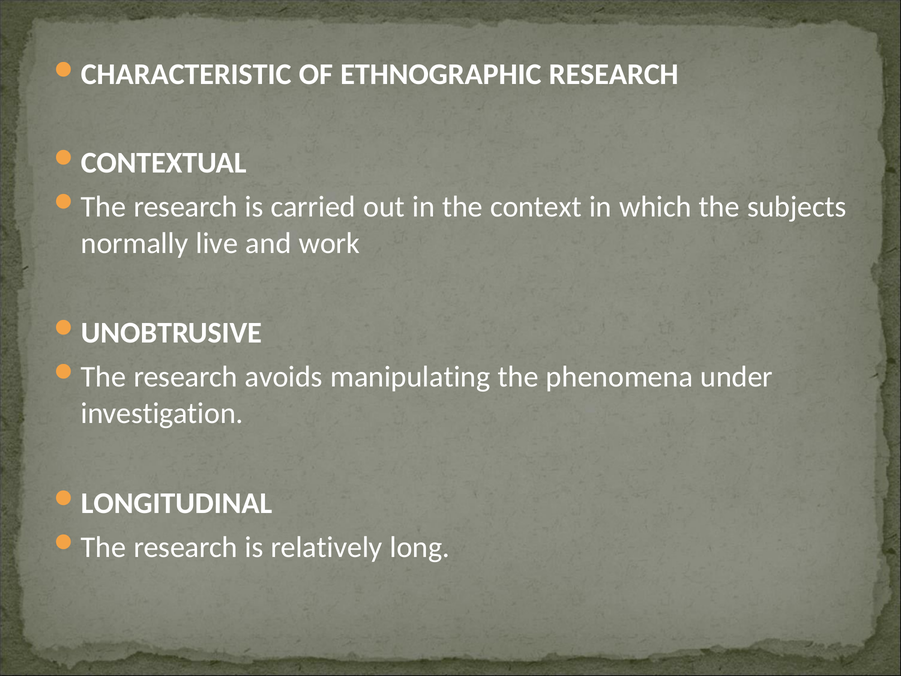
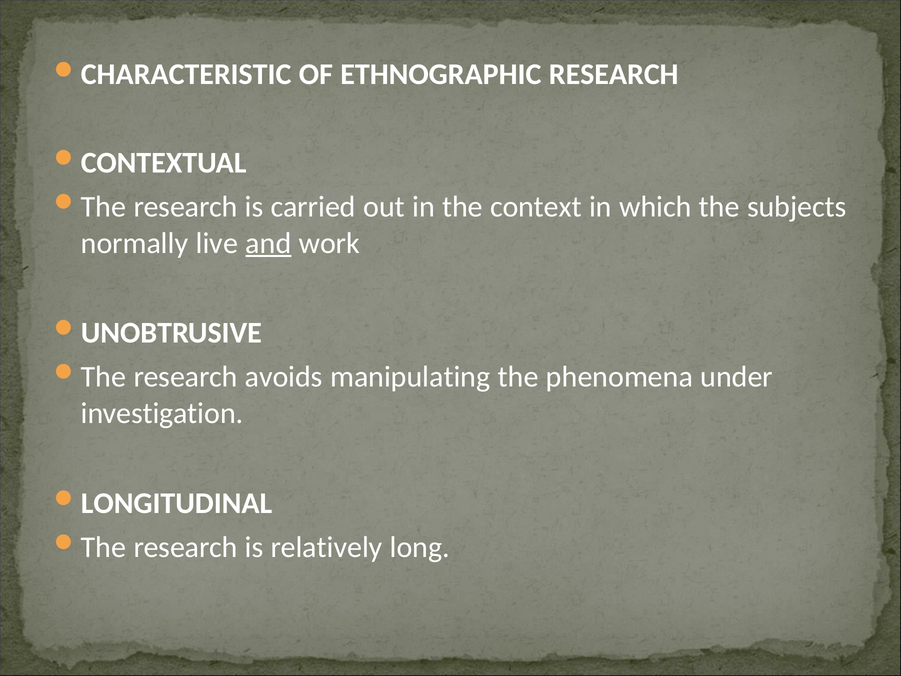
and underline: none -> present (268, 243)
